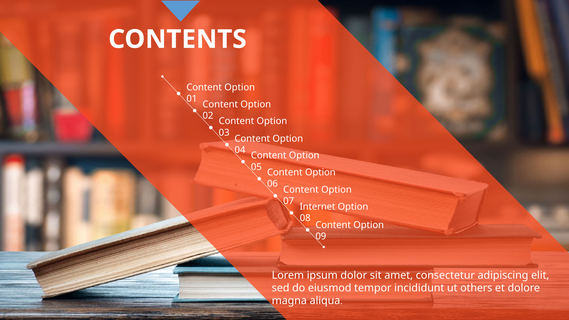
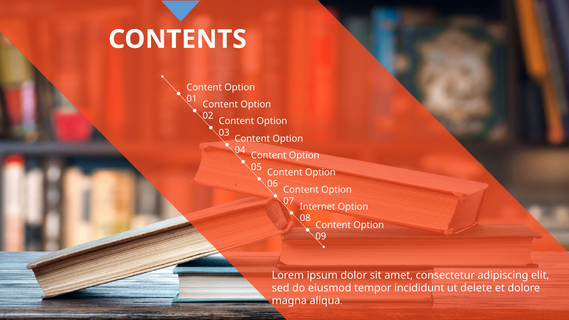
others: others -> delete (476, 288)
